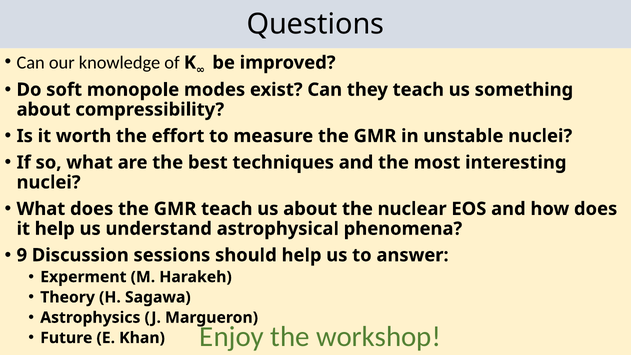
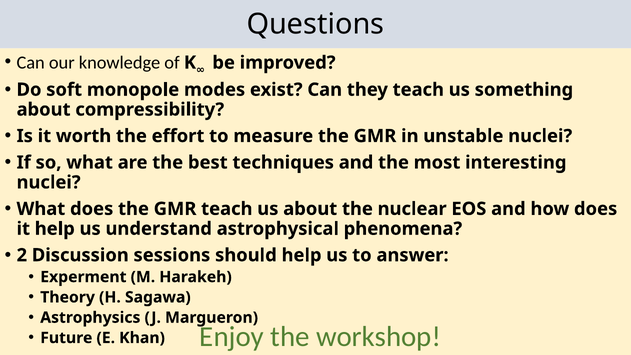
9: 9 -> 2 (22, 255)
